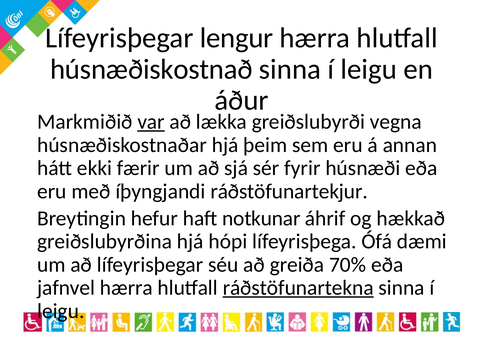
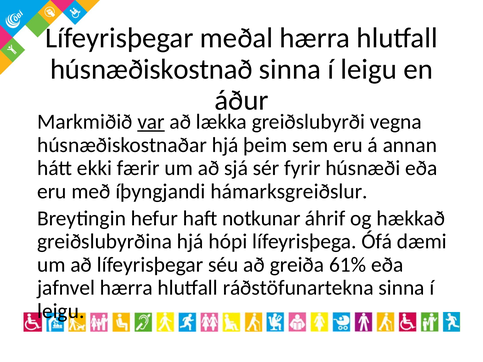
lengur: lengur -> meðal (236, 38)
ráðstöfunartekjur: ráðstöfunartekjur -> hámarksgreiðslur (289, 191)
70%: 70% -> 61% (348, 265)
ráðstöfunartekna underline: present -> none (298, 288)
